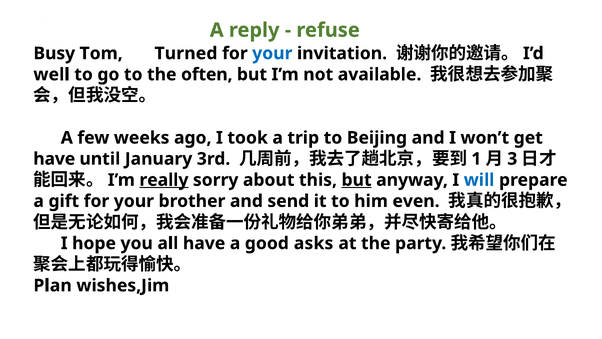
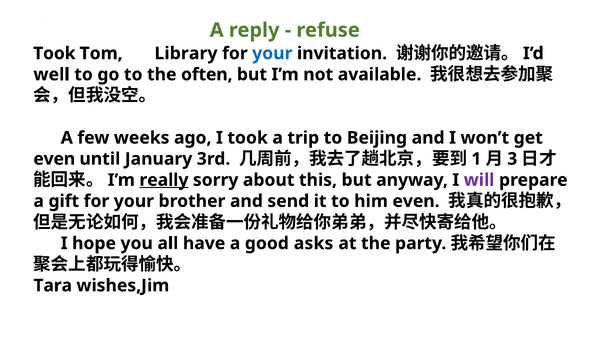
Busy: Busy -> Took (54, 53)
Turned: Turned -> Library (186, 53)
have: have -> even (54, 159)
but underline: present -> none (357, 180)
will colour: blue -> purple (479, 180)
Plan: Plan -> Tara (53, 285)
